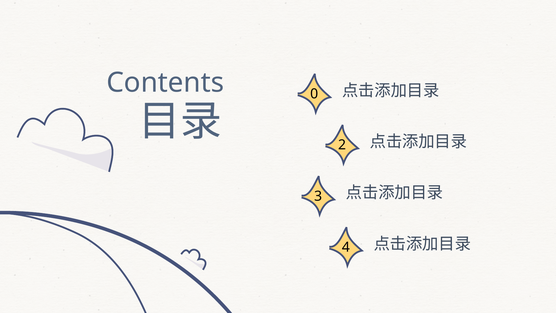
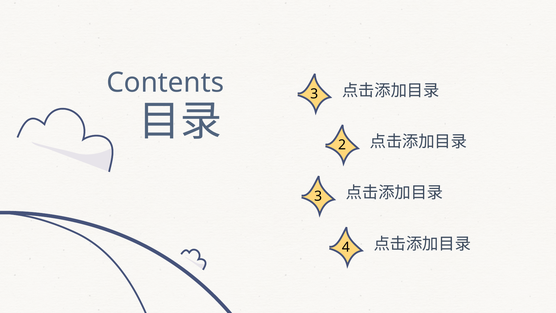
Contents 0: 0 -> 3 (314, 94)
